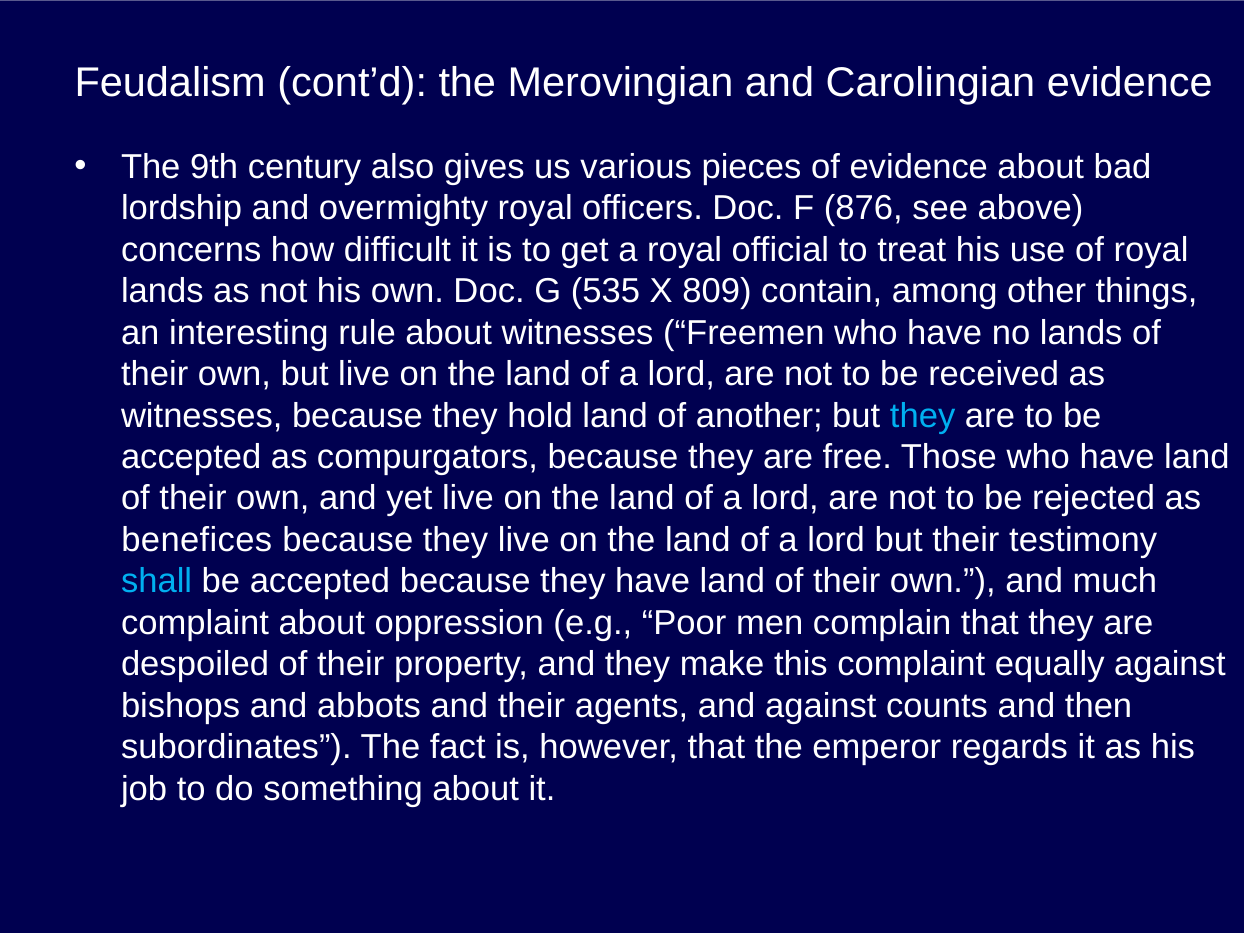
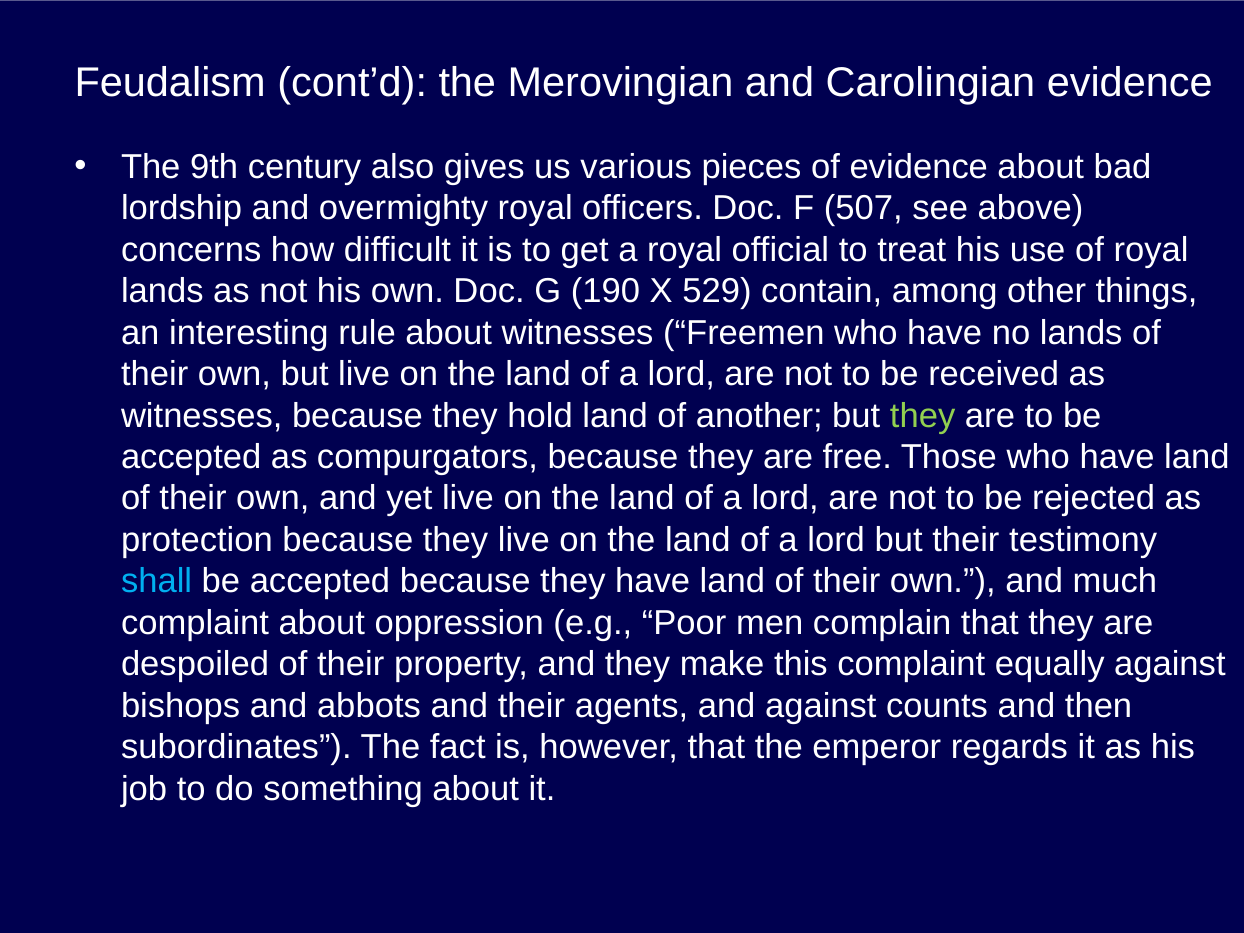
876: 876 -> 507 (863, 208)
535: 535 -> 190 (605, 291)
809: 809 -> 529 (717, 291)
they colour: light blue -> light green (923, 416)
benefices: benefices -> protection (197, 540)
